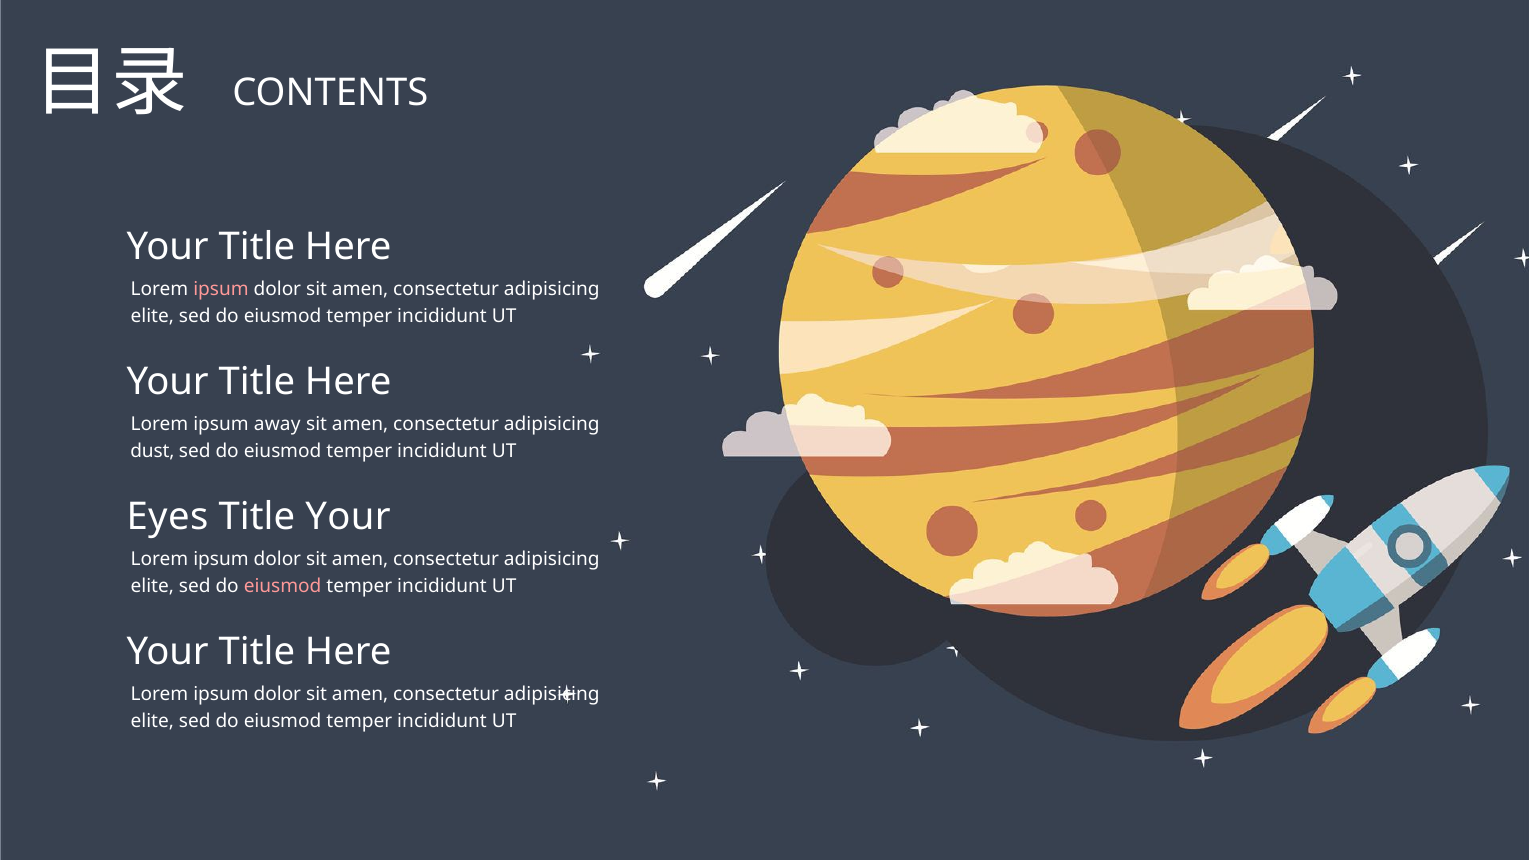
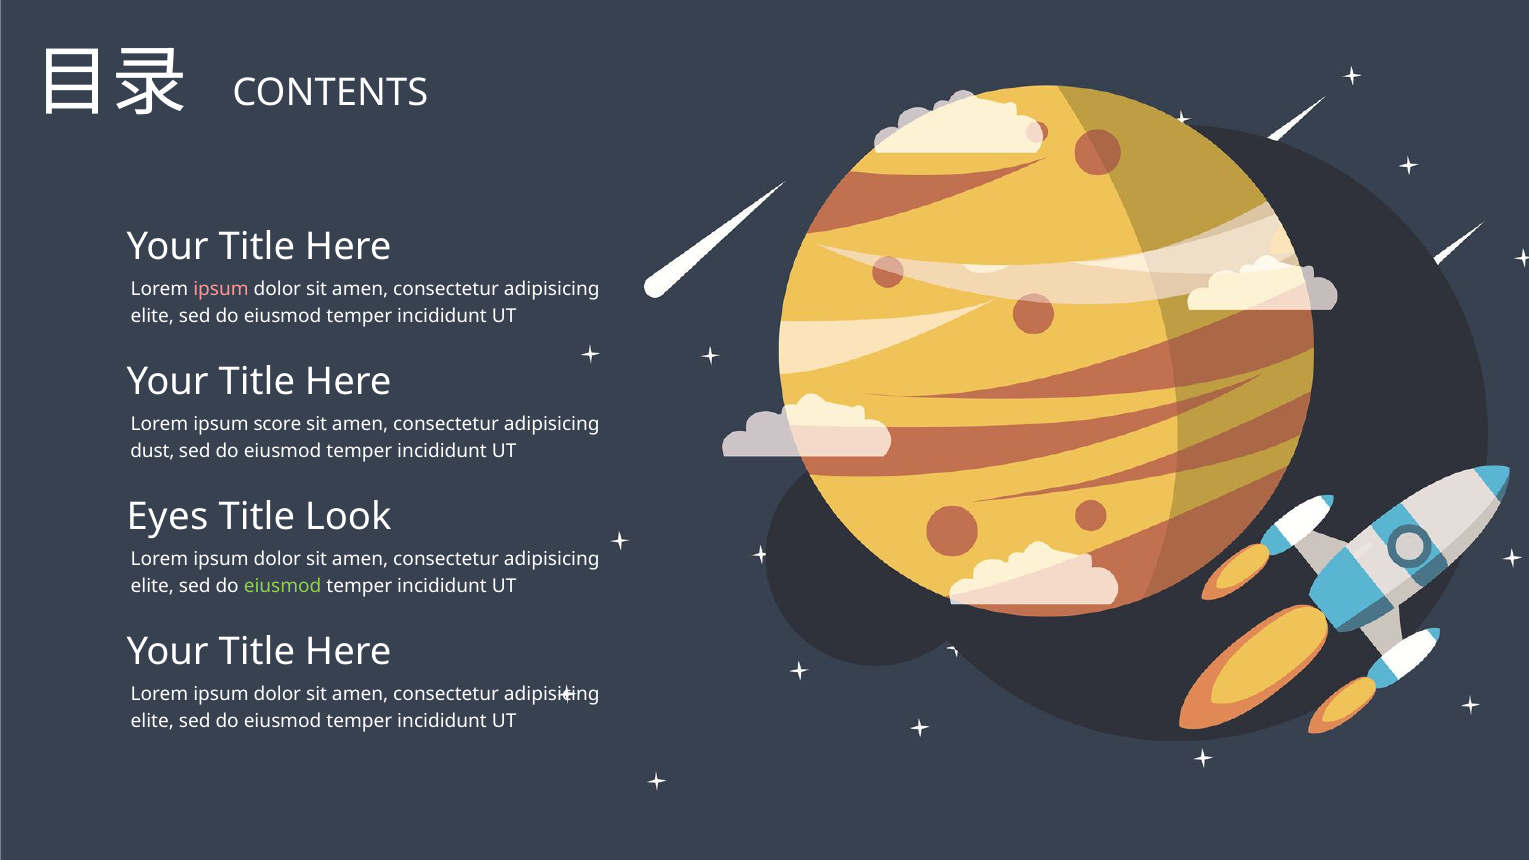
away: away -> score (277, 424)
Title Your: Your -> Look (348, 517)
eiusmod colour: pink -> light green (283, 587)
